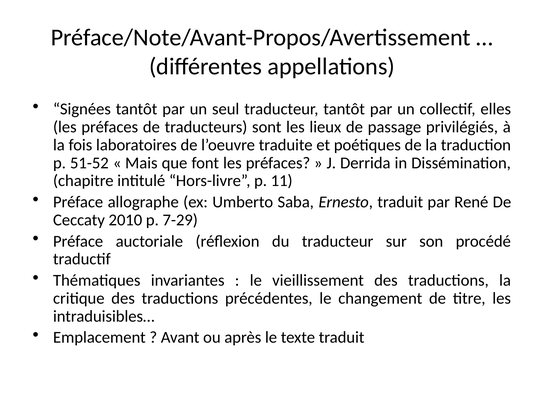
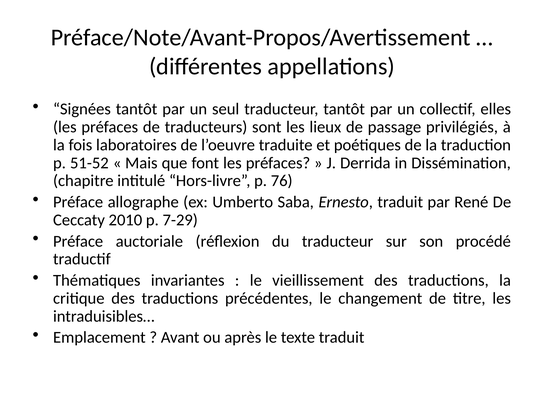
11: 11 -> 76 (282, 181)
